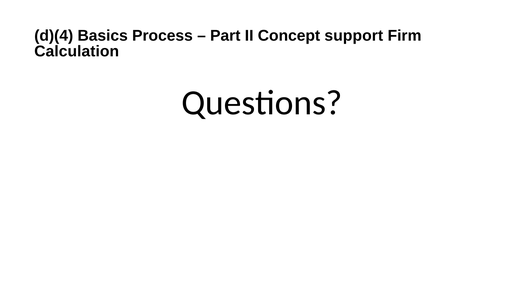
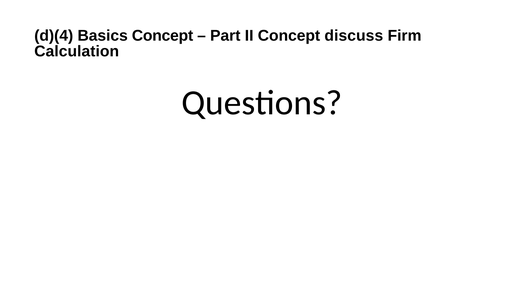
Basics Process: Process -> Concept (163, 36)
support: support -> discuss (354, 36)
